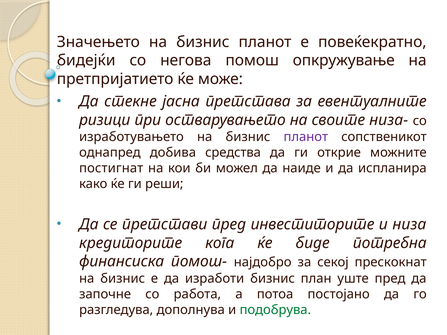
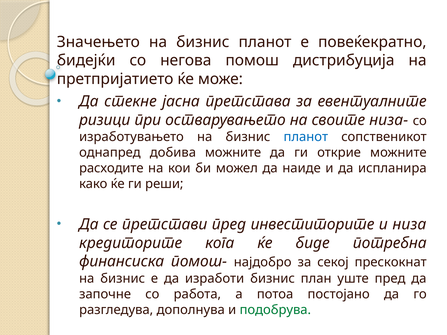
опкружување: опкружување -> дистрибуција (344, 61)
планот colour: purple -> blue (306, 137)
добива средства: средства -> можните (233, 153)
постигнат: постигнат -> расходите (111, 168)
